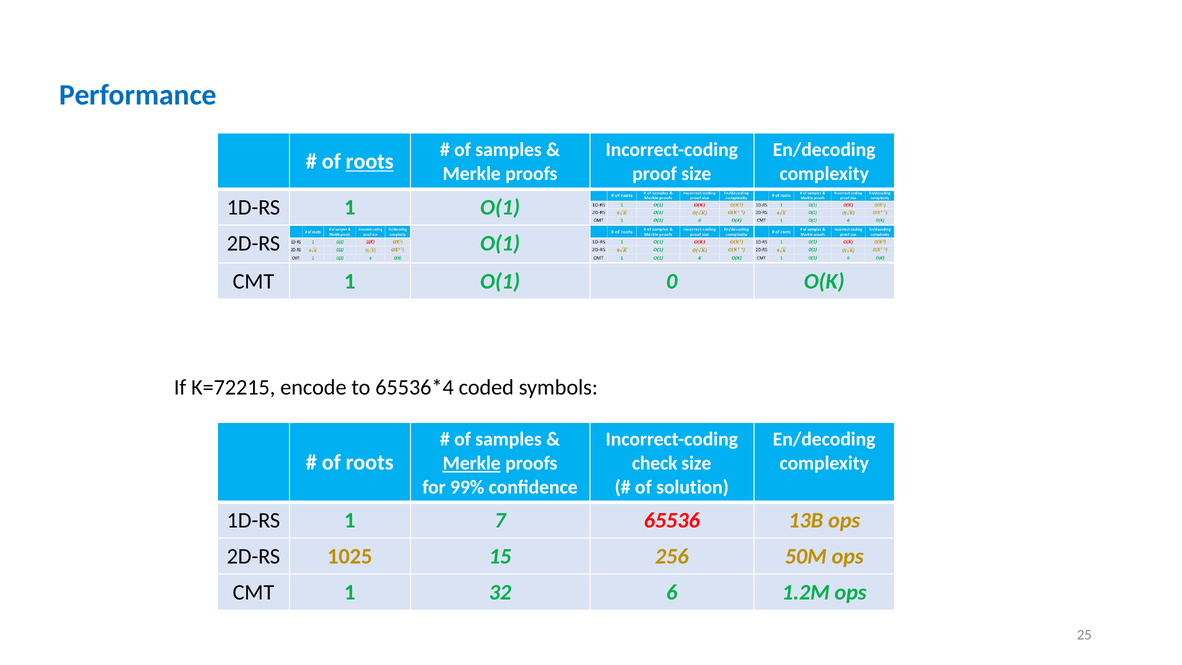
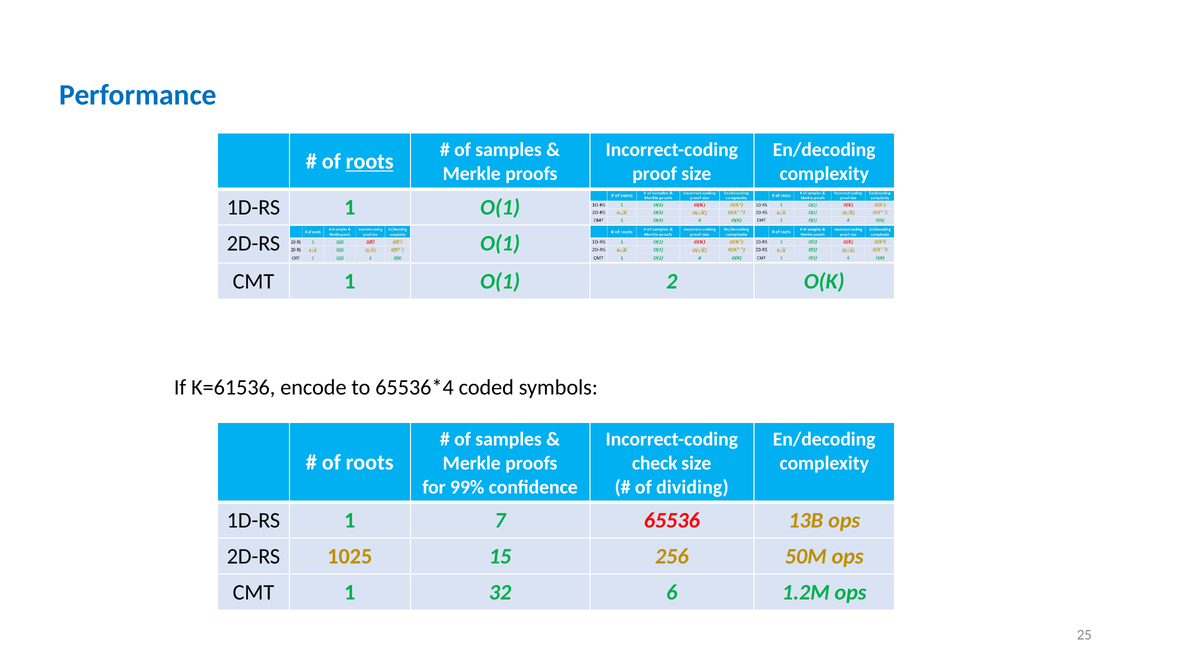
0: 0 -> 2 (672, 281)
K=72215: K=72215 -> K=61536 (233, 387)
Merkle underline: present -> none (472, 463)
solution: solution -> dividing (692, 487)
